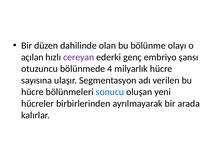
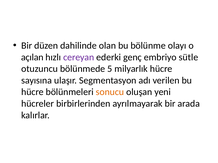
şansı: şansı -> sütle (188, 57)
4: 4 -> 5 (110, 69)
sonucu colour: blue -> orange (110, 92)
